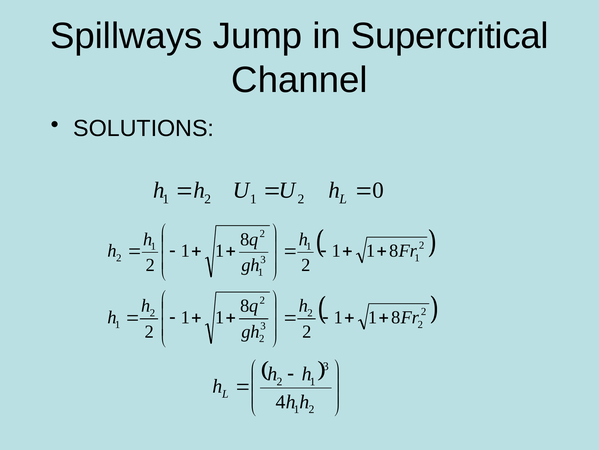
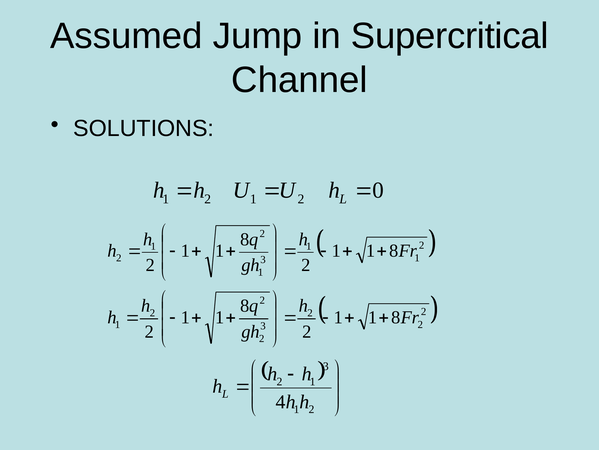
Spillways: Spillways -> Assumed (126, 36)
